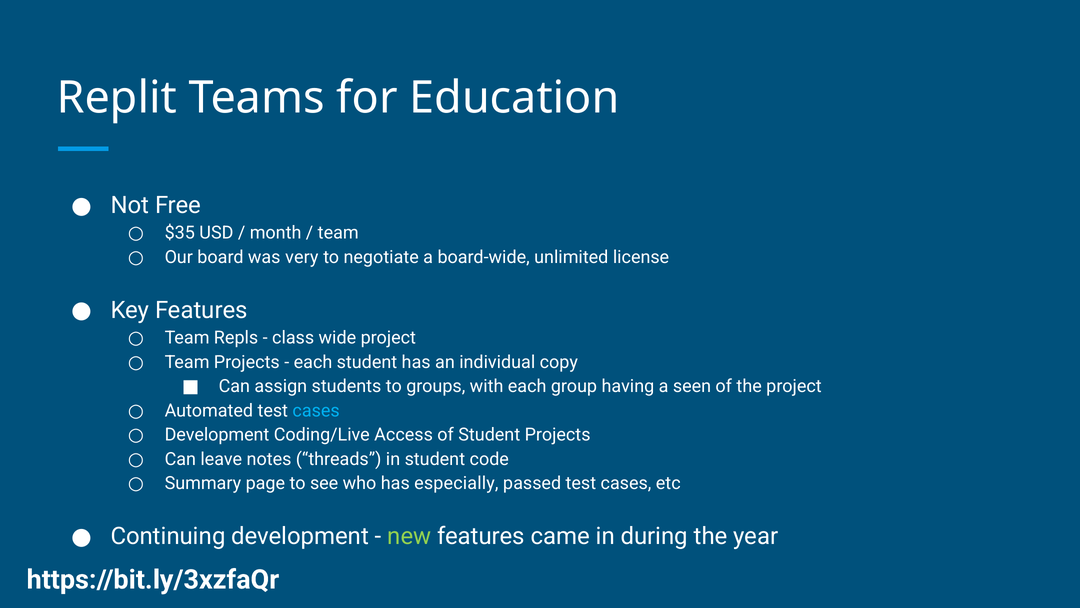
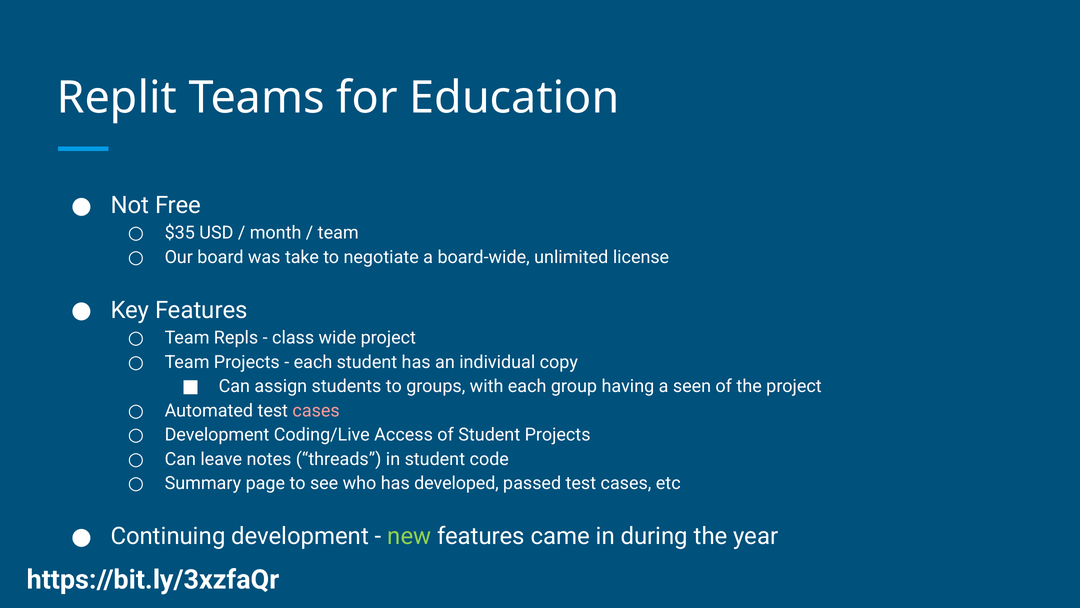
very: very -> take (302, 257)
cases colour: light blue -> pink (316, 410)
especially: especially -> developed (456, 483)
